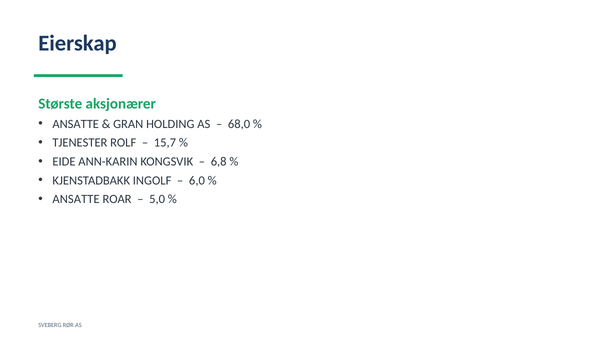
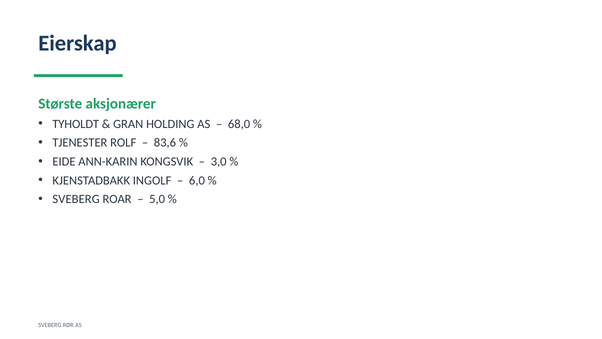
ANSATTE: ANSATTE -> TYHOLDT (76, 124)
15,7: 15,7 -> 83,6 (165, 143)
6,8: 6,8 -> 3,0 (219, 161)
ANSATTE: ANSATTE -> SVEBERG (76, 199)
